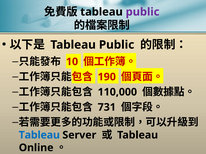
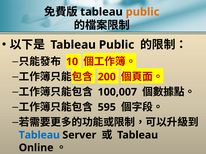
public colour: purple -> orange (143, 12)
190: 190 -> 200 (107, 77)
110,000: 110,000 -> 100,007 (117, 92)
731: 731 -> 595 (107, 108)
